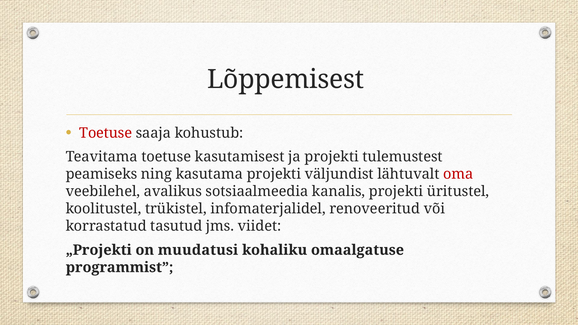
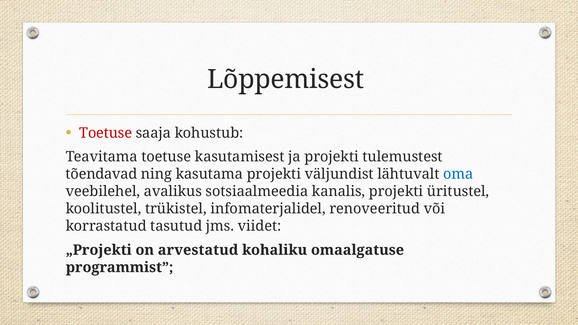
peamiseks: peamiseks -> tõendavad (102, 174)
oma colour: red -> blue (458, 174)
muudatusi: muudatusi -> arvestatud (198, 250)
